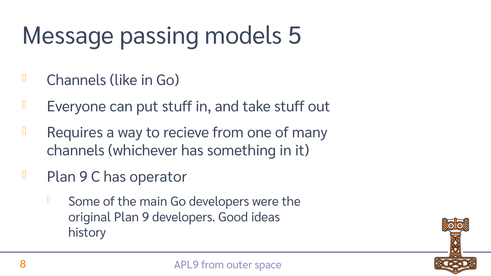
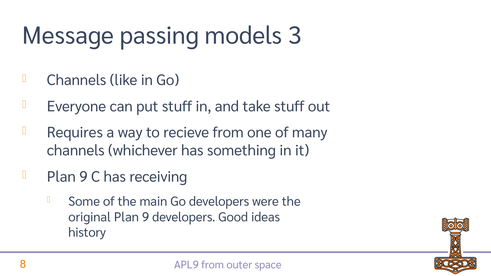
5: 5 -> 3 (295, 36)
operator: operator -> receiving (158, 177)
